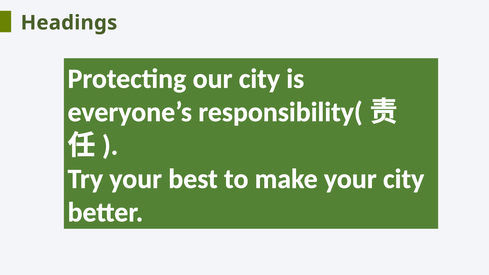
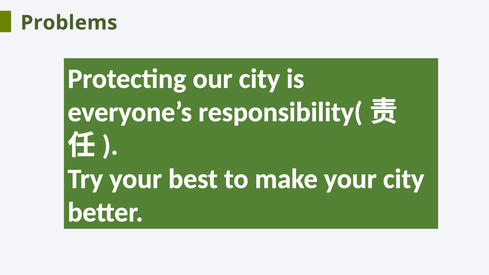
Headings: Headings -> Problems (69, 23)
